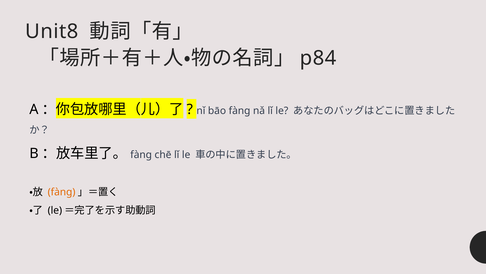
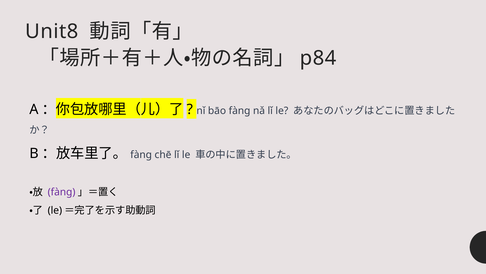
fàng colour: orange -> purple (62, 192)
